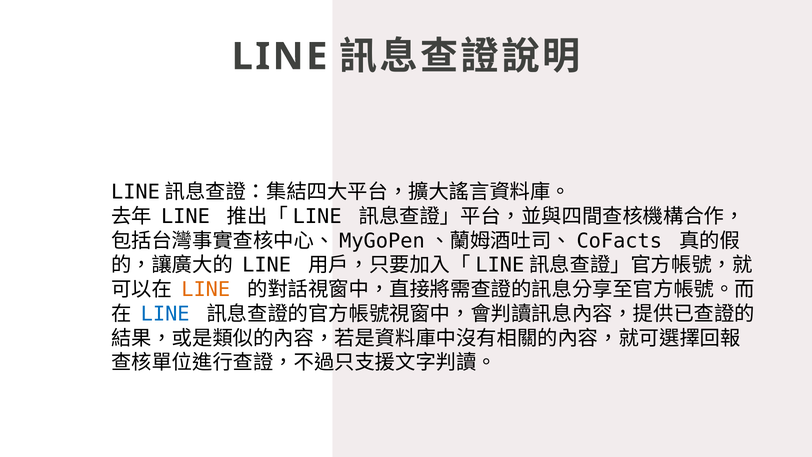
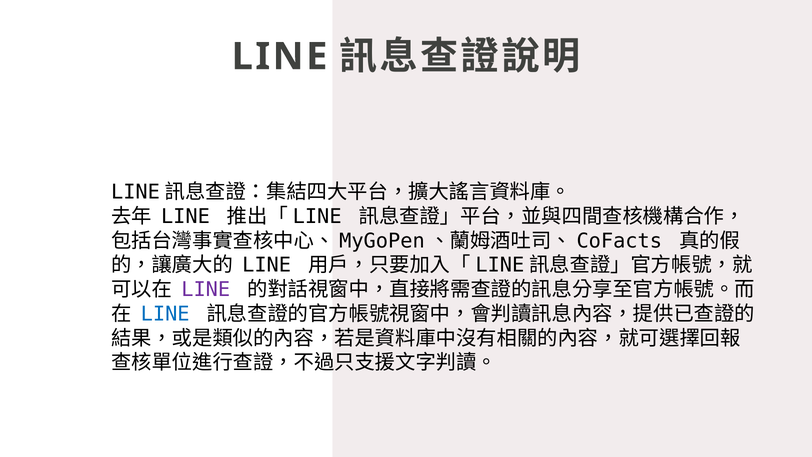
LINE colour: orange -> purple (206, 289)
